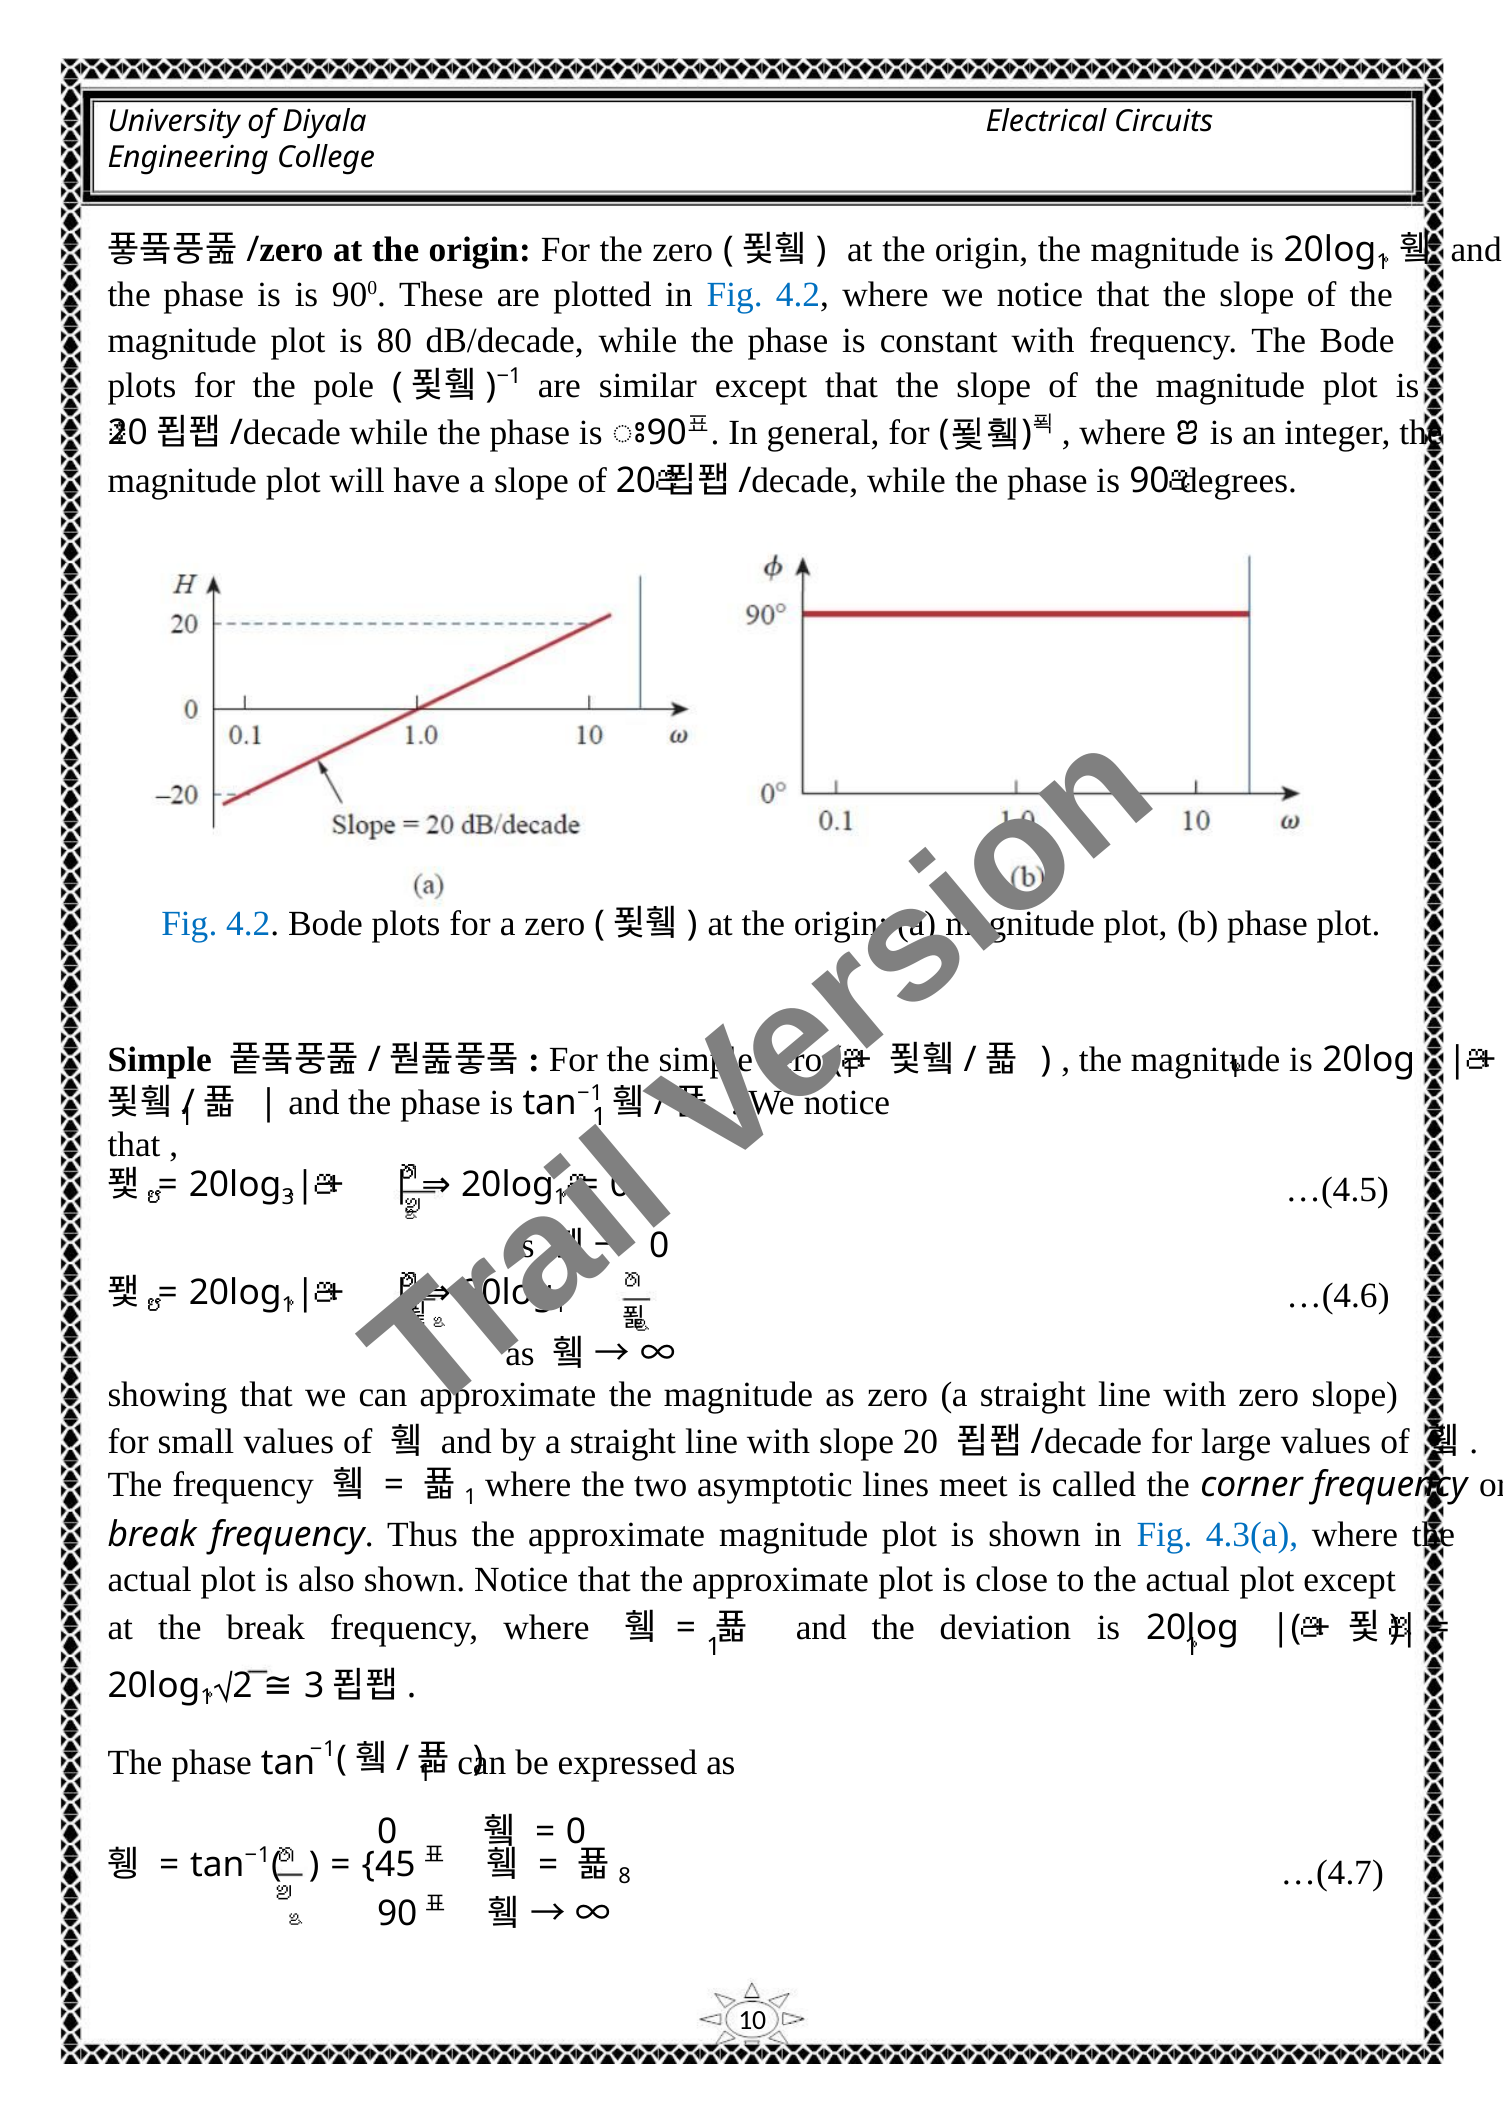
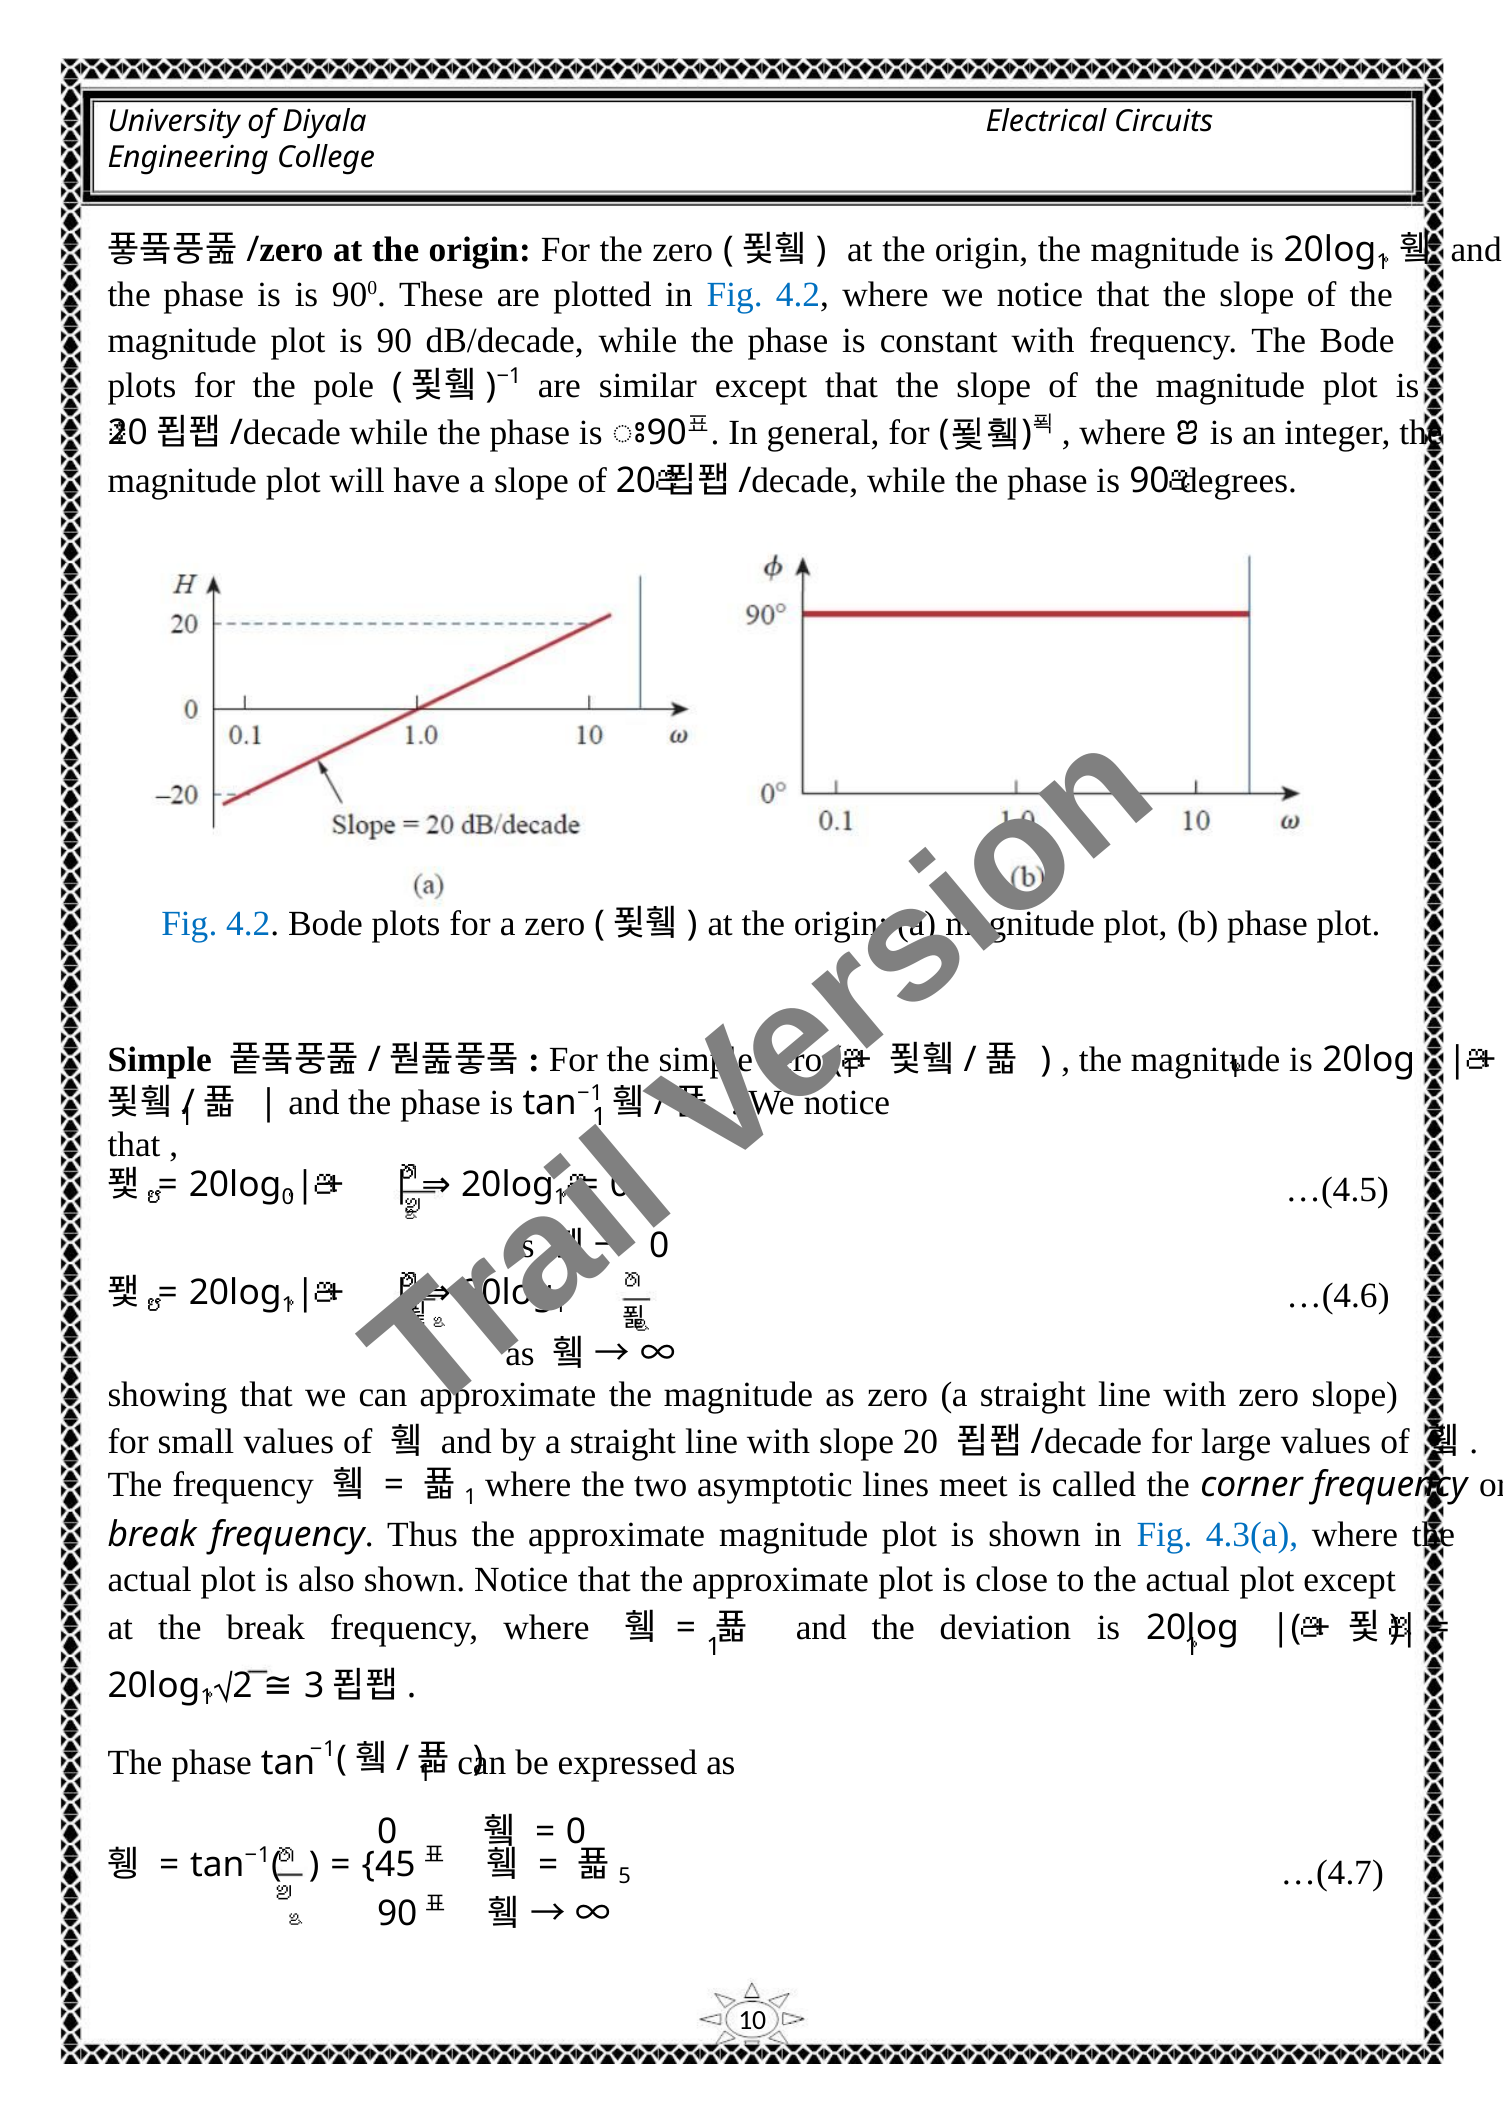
plot is 80: 80 -> 90 (394, 341)
20log 3: 3 -> 0 (288, 1198)
8: 8 -> 5 (625, 1877)
